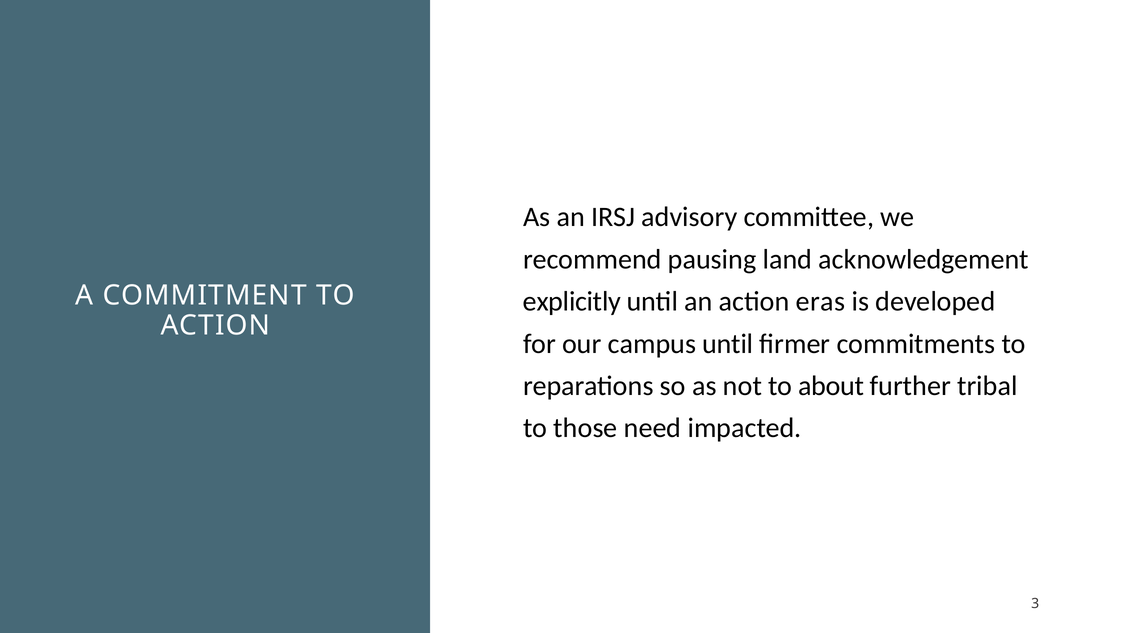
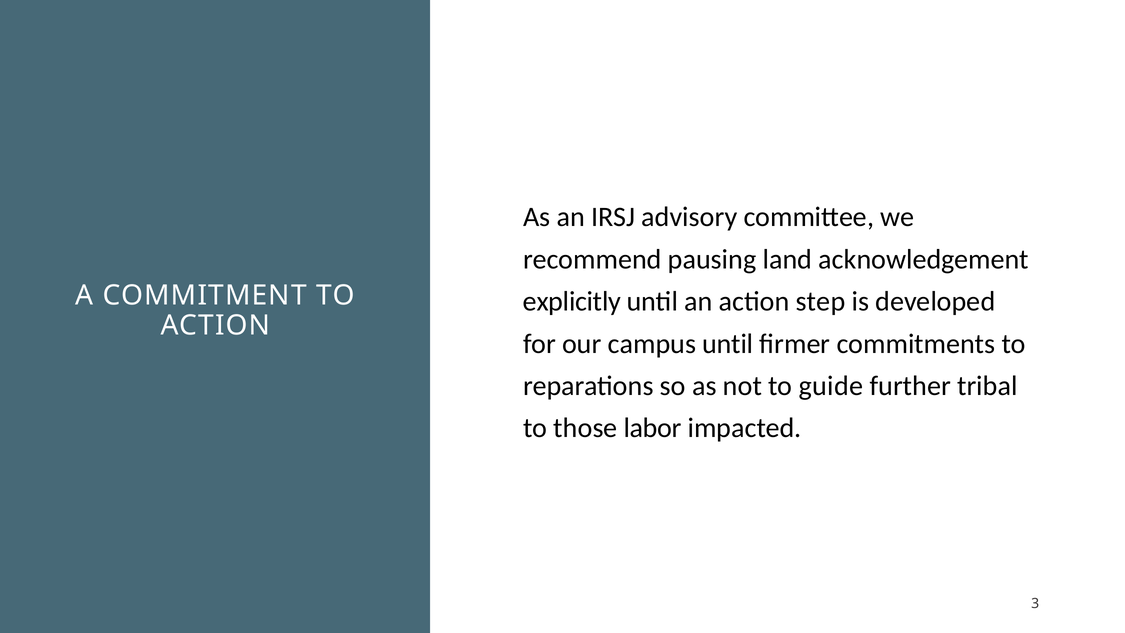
eras: eras -> step (821, 302)
about: about -> guide (831, 386)
need: need -> labor (653, 428)
